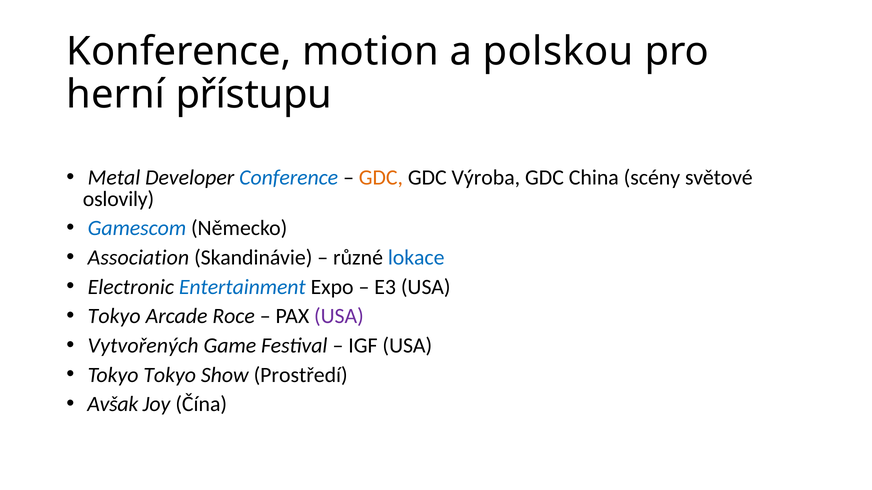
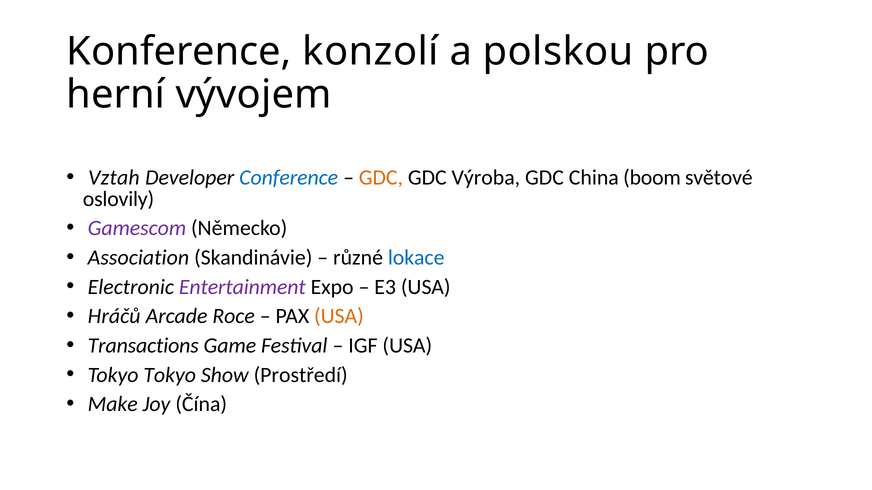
motion: motion -> konzolí (371, 52)
přístupu: přístupu -> vývojem (254, 95)
Metal: Metal -> Vztah (114, 178)
scény: scény -> boom (652, 178)
Gamescom colour: blue -> purple (137, 228)
Entertainment colour: blue -> purple (242, 287)
Tokyo: Tokyo -> Hráčů (114, 317)
USA colour: purple -> orange (339, 317)
Vytvořených: Vytvořených -> Transactions (143, 346)
Avšak: Avšak -> Make (113, 405)
